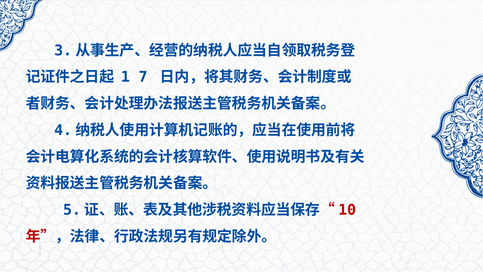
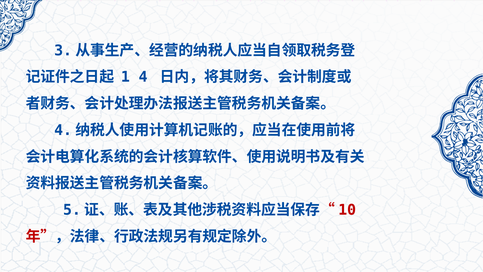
7: 7 -> 4 (143, 77)
